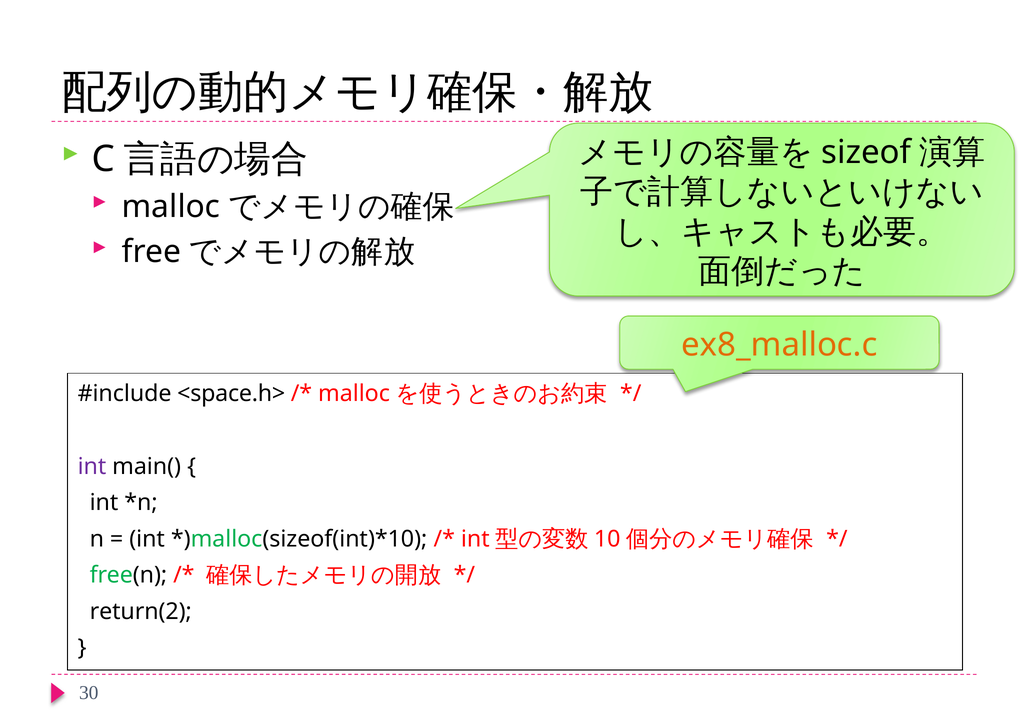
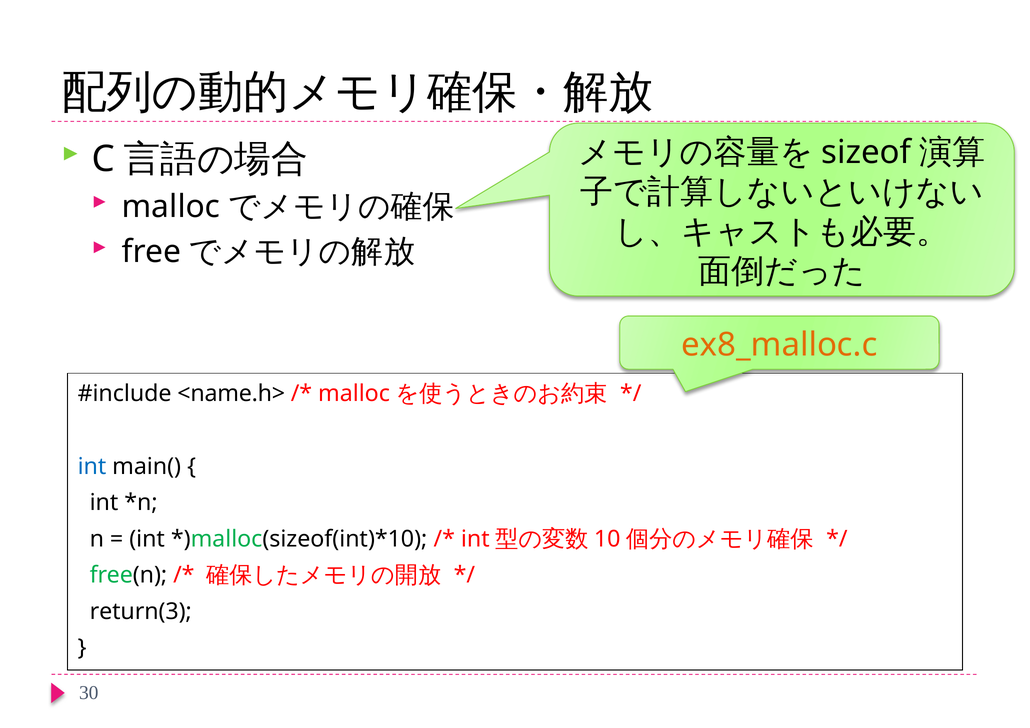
<space.h>: <space.h> -> <name.h> (231, 394)
int colour: purple -> blue (92, 467)
return(2: return(2 -> return(3 (141, 612)
